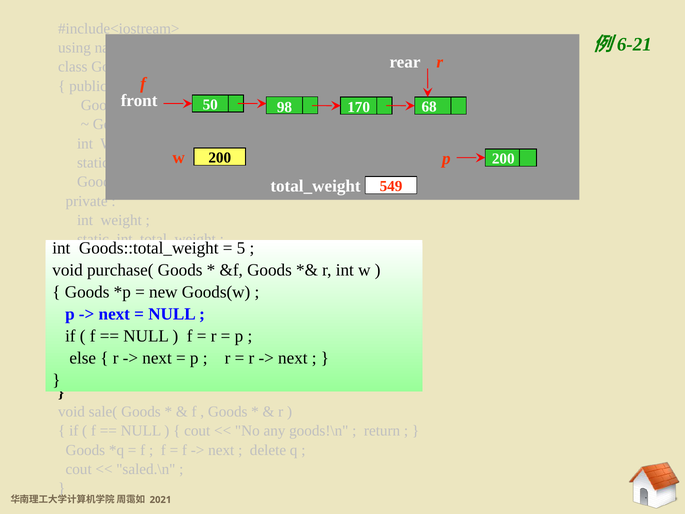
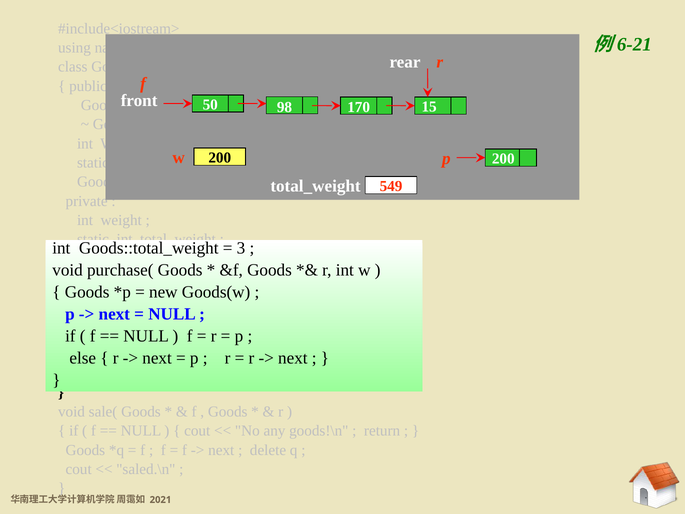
68: 68 -> 15 (429, 107)
5: 5 -> 3 (241, 248)
